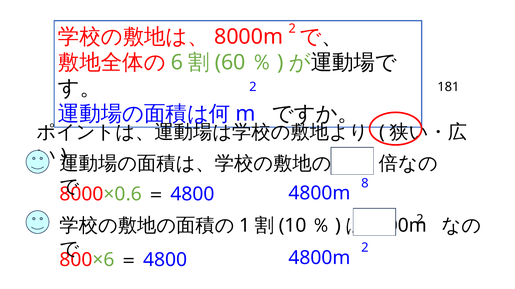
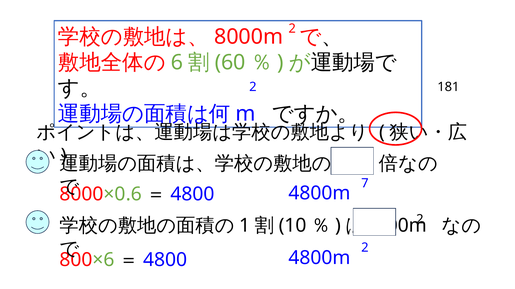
8: 8 -> 7 (365, 184)
